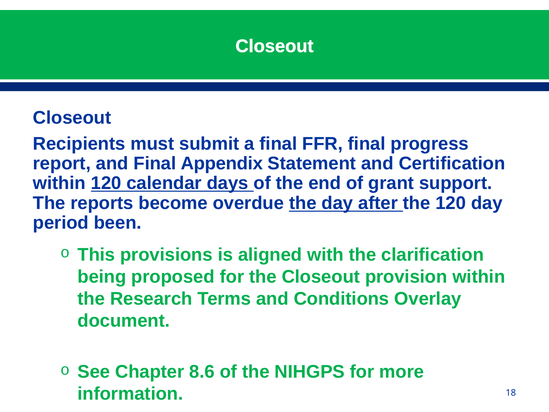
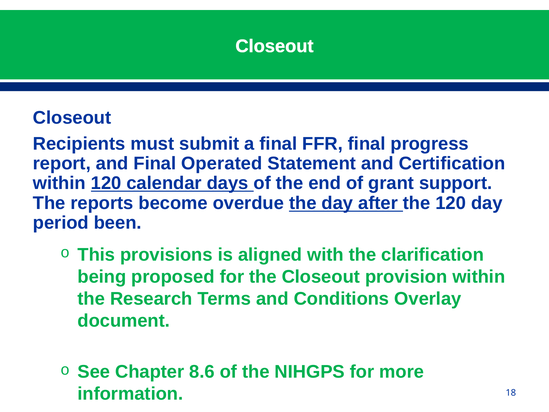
Appendix: Appendix -> Operated (222, 163)
